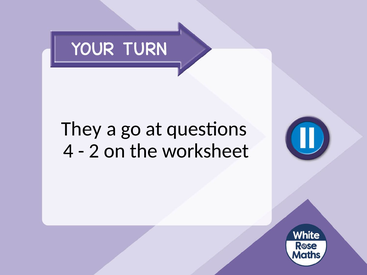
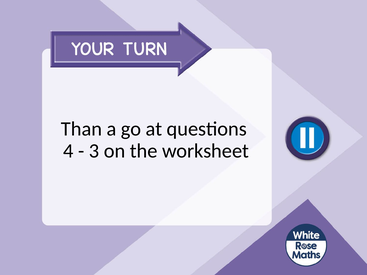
They: They -> Than (81, 129)
2: 2 -> 3 (94, 151)
